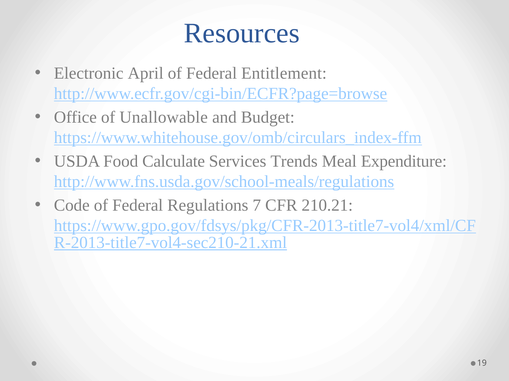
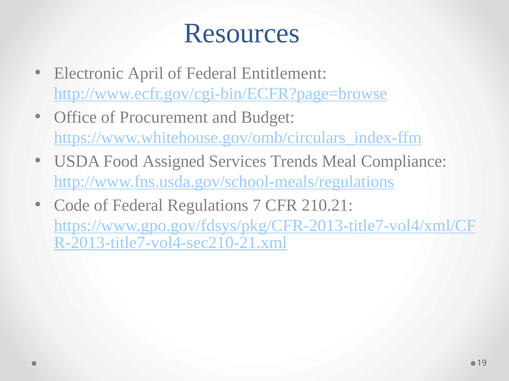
Unallowable: Unallowable -> Procurement (164, 117)
Calculate: Calculate -> Assigned (174, 162)
Expenditure: Expenditure -> Compliance (404, 162)
